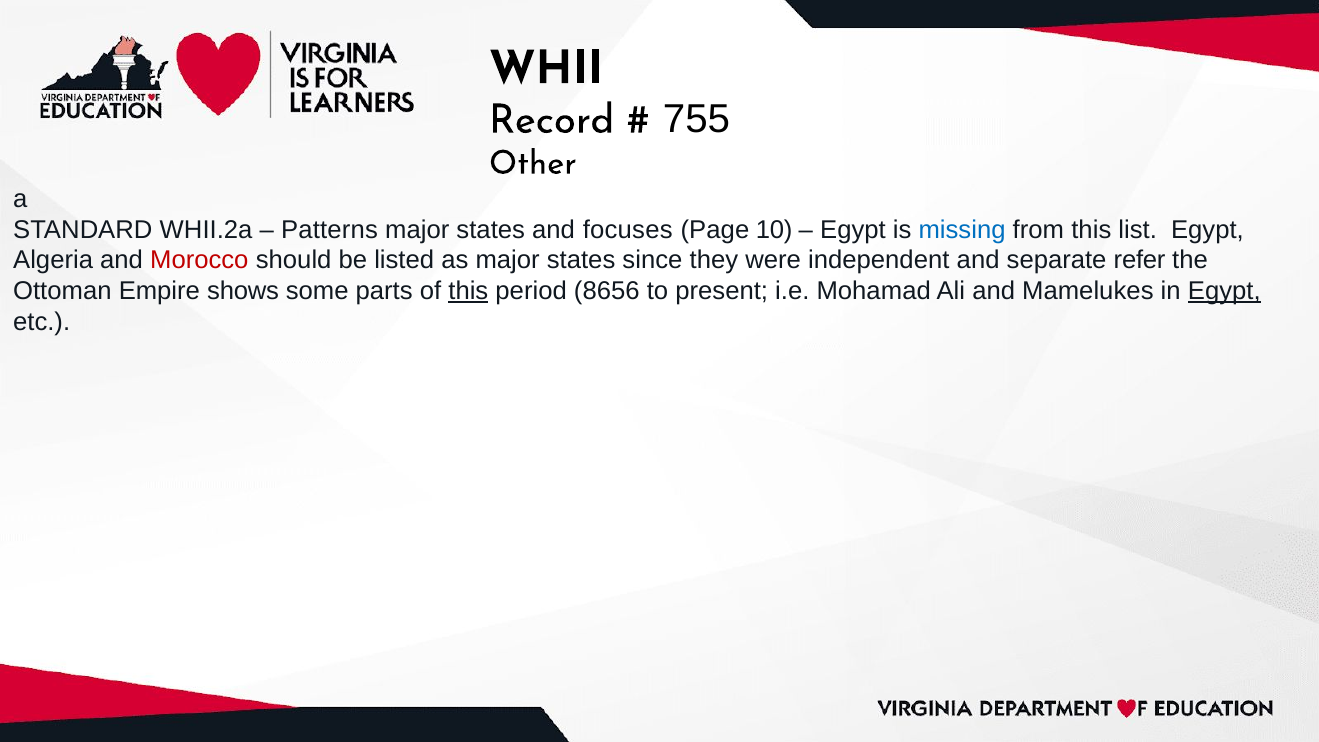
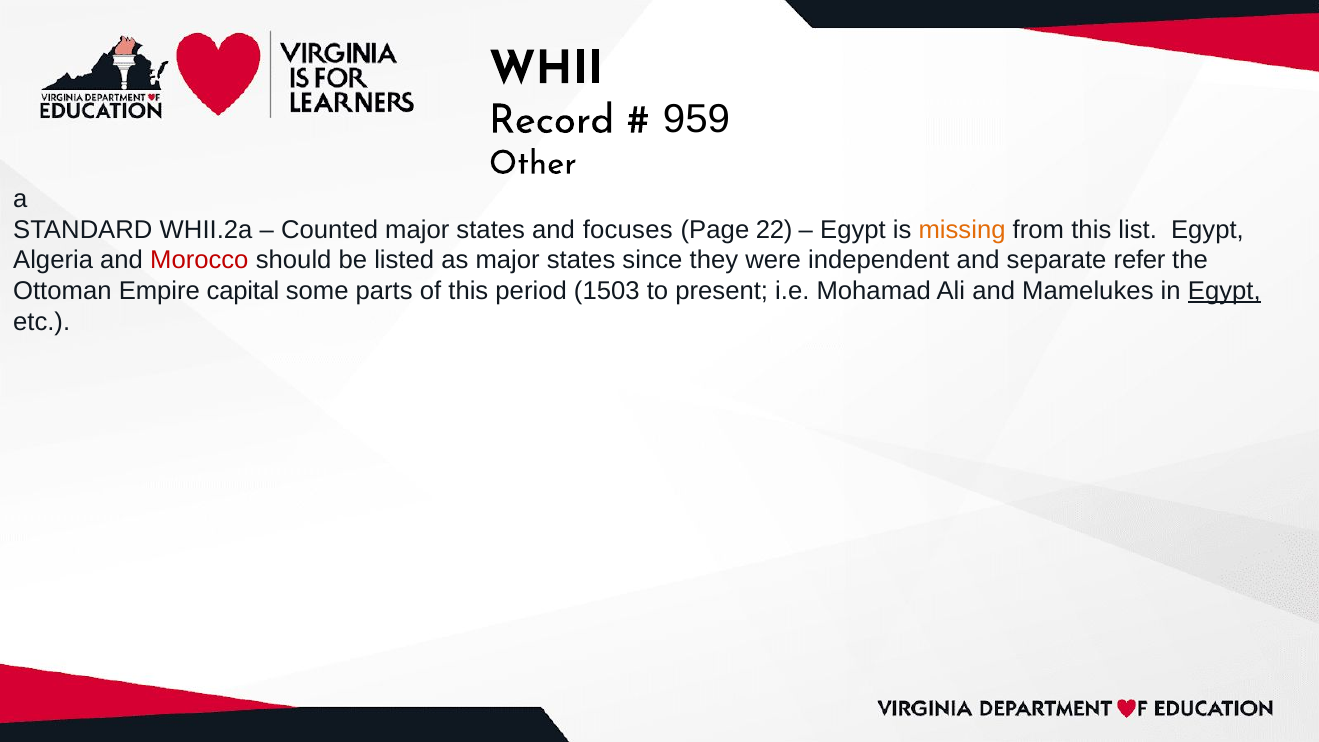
755: 755 -> 959 (697, 119)
Patterns: Patterns -> Counted (330, 230)
10: 10 -> 22 (774, 230)
missing colour: blue -> orange (962, 230)
shows: shows -> capital (243, 291)
this underline: present -> none (468, 291)
8656: 8656 -> 1503 (607, 291)
